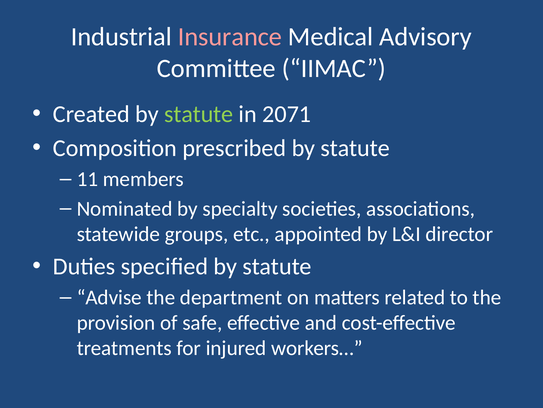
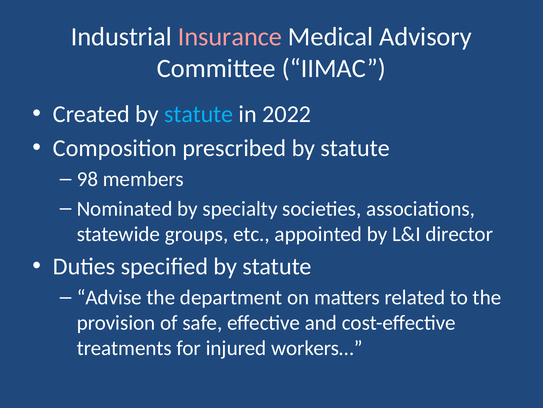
statute colour: light green -> light blue (199, 114)
2071: 2071 -> 2022 (287, 114)
11: 11 -> 98 (87, 179)
